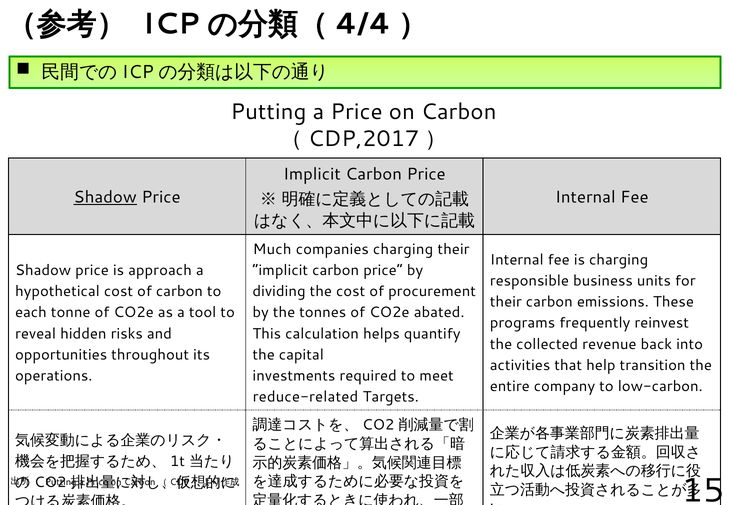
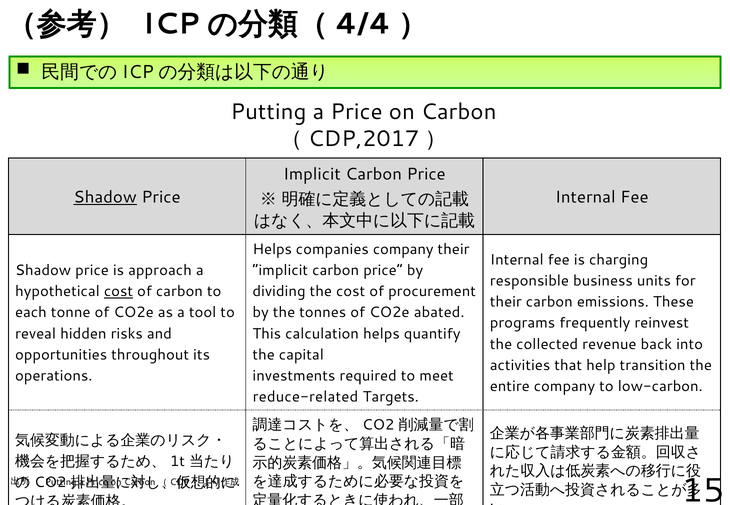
Much: Much -> Helps (272, 249)
companies charging: charging -> company (403, 249)
cost underline: none -> present (118, 292)
